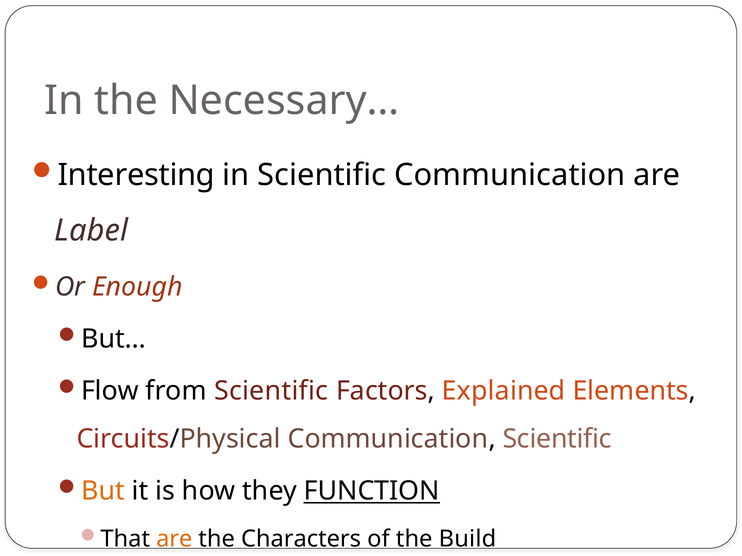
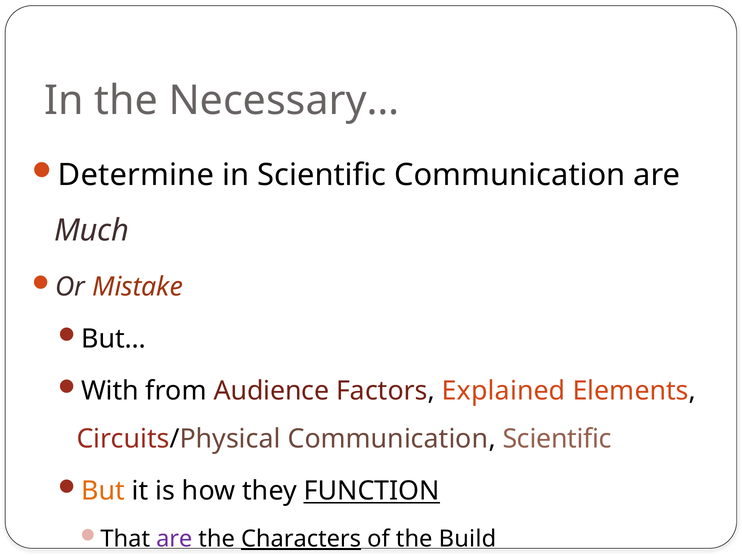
Interesting: Interesting -> Determine (136, 175)
Label: Label -> Much (92, 231)
Enough: Enough -> Mistake (138, 287)
Flow: Flow -> With (110, 391)
from Scientific: Scientific -> Audience (271, 391)
are colour: orange -> purple (174, 540)
Characters underline: none -> present (301, 540)
